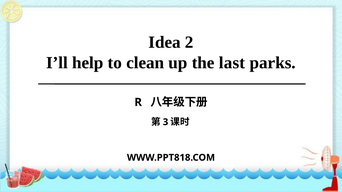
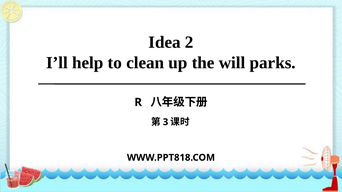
last: last -> will (232, 63)
